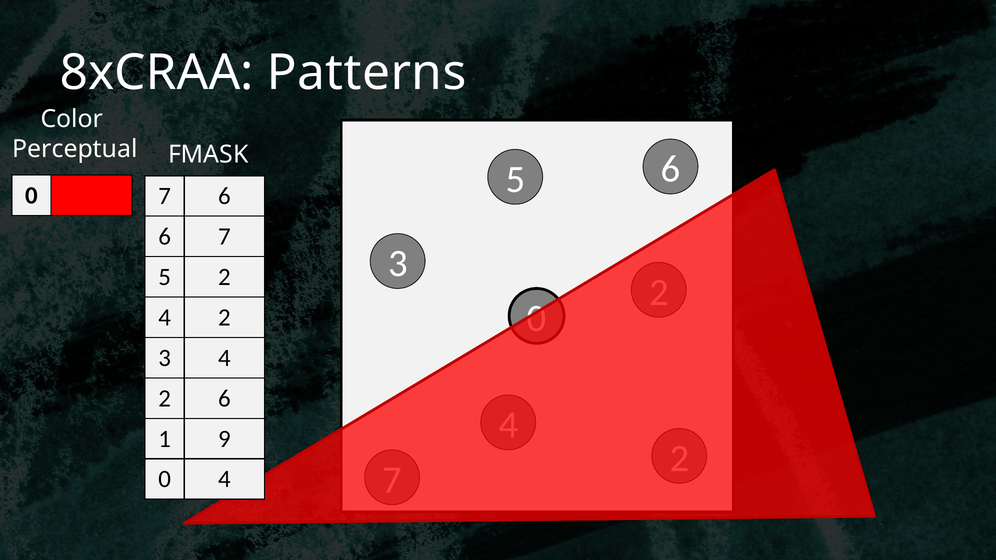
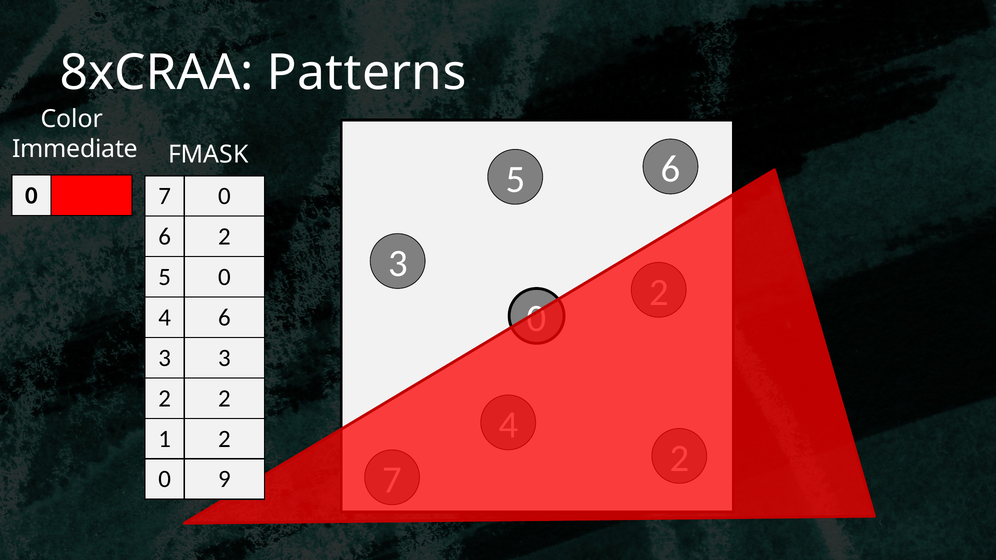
Perceptual: Perceptual -> Immediate (75, 149)
0 7 6: 6 -> 0 (224, 196)
7: 7 -> 2 (224, 237)
5 2: 2 -> 0 (224, 277)
2: 2 -> 6 (224, 318)
3 4: 4 -> 3 (224, 358)
2 6: 6 -> 2 (224, 399)
1 9: 9 -> 2 (224, 439)
0 4: 4 -> 9 (224, 480)
